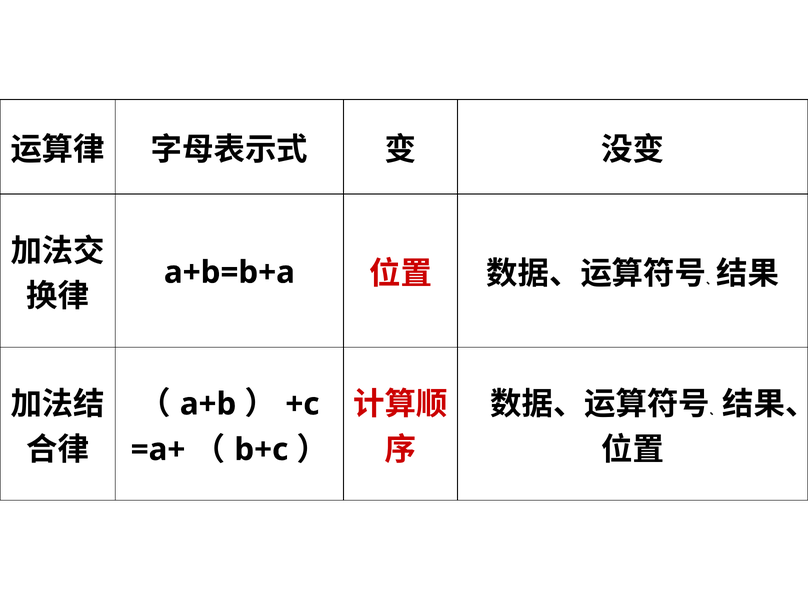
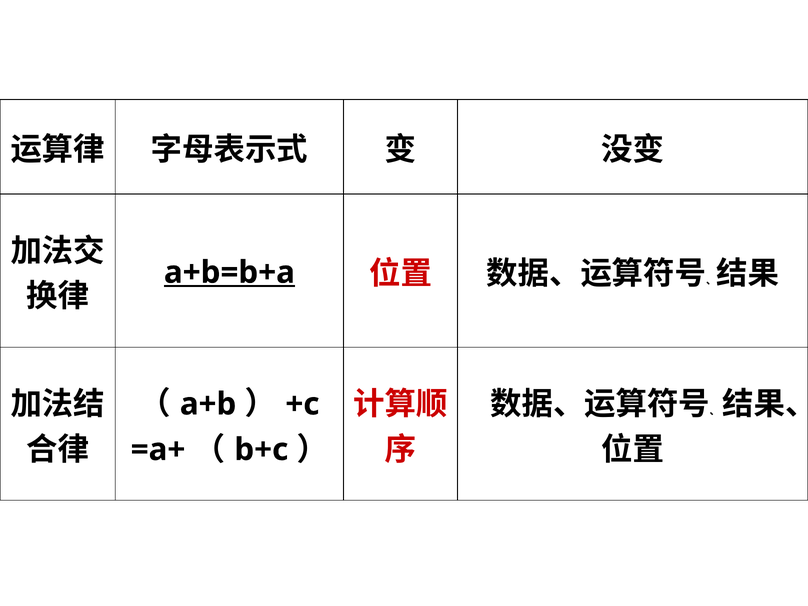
a+b=b+a underline: none -> present (229, 272)
